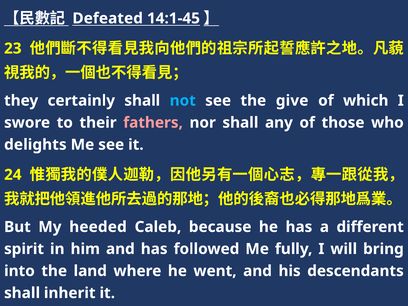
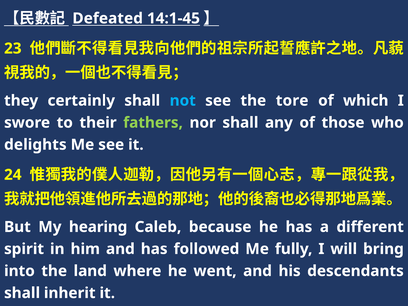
give: give -> tore (292, 101)
fathers colour: pink -> light green (153, 123)
heeded: heeded -> hearing (98, 227)
